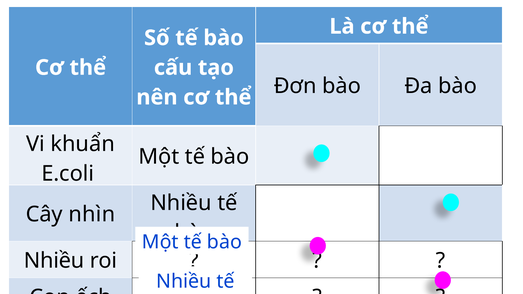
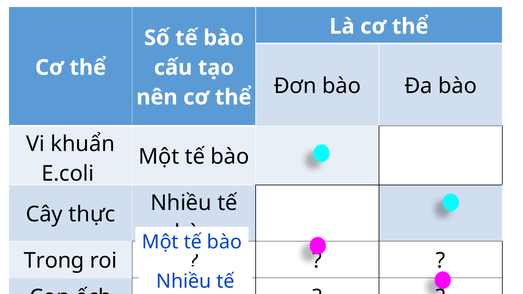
nhìn: nhìn -> thực (92, 214)
Nhiều: Nhiều -> Trong (54, 261)
